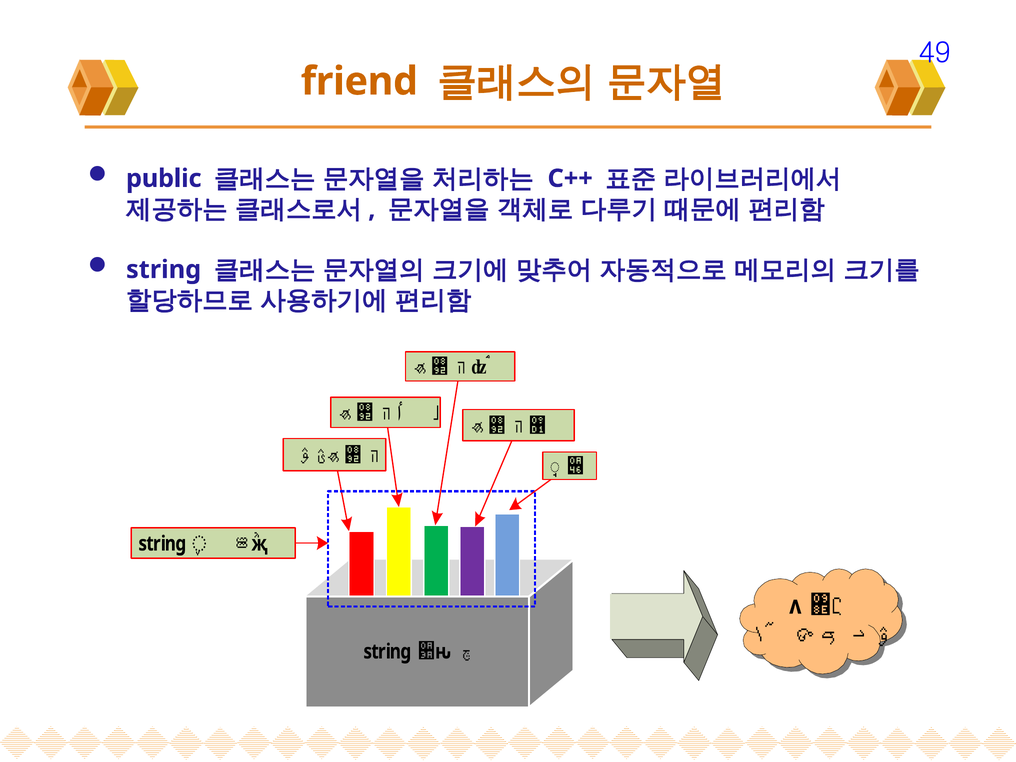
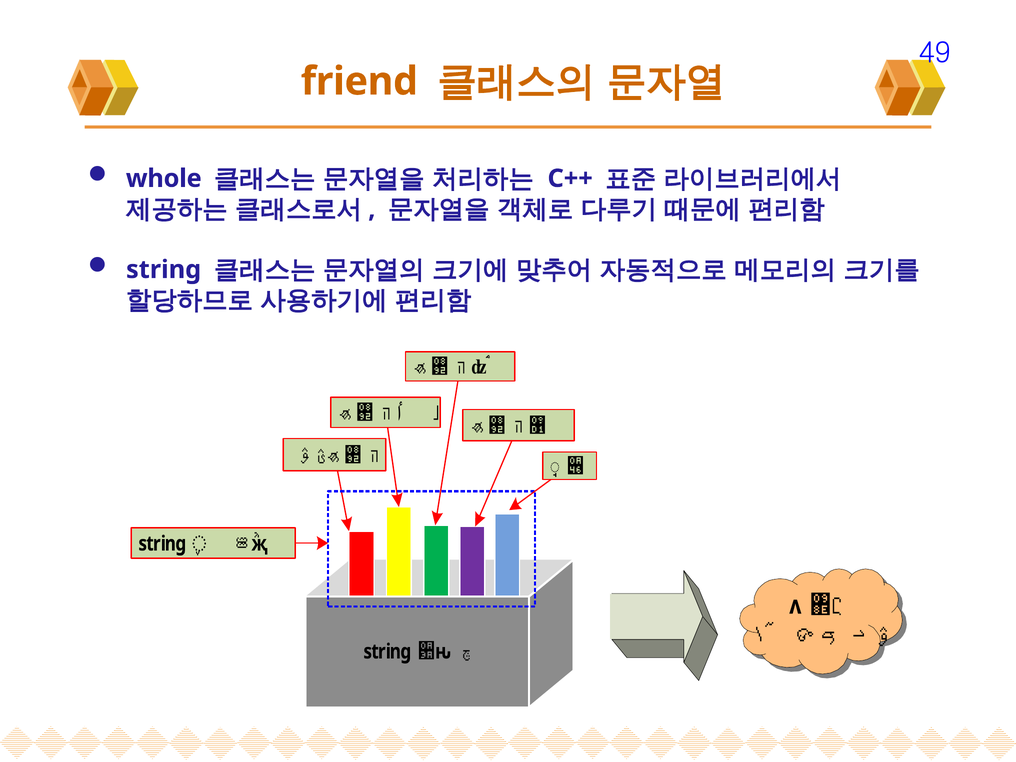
public: public -> whole (164, 178)
